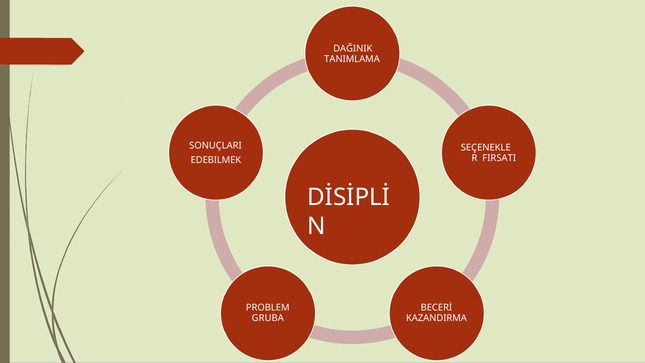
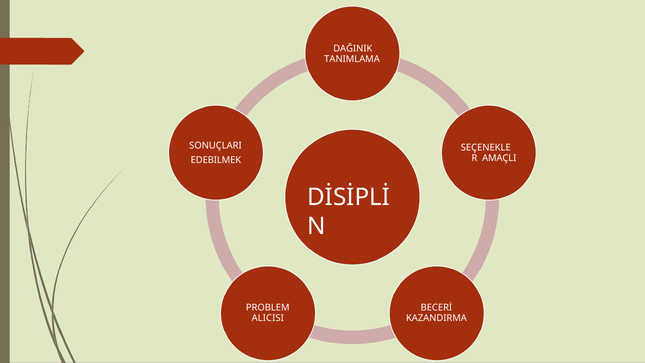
FIRSATI: FIRSATI -> AMAÇLI (499, 158)
GRUBA: GRUBA -> ALICISI (268, 318)
